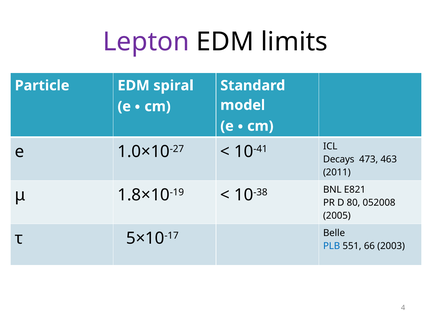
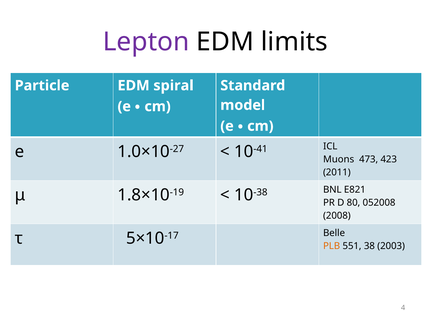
Decays: Decays -> Muons (339, 159)
463: 463 -> 423 (389, 159)
2005: 2005 -> 2008 (337, 216)
PLB colour: blue -> orange (332, 246)
66: 66 -> 38 (369, 246)
